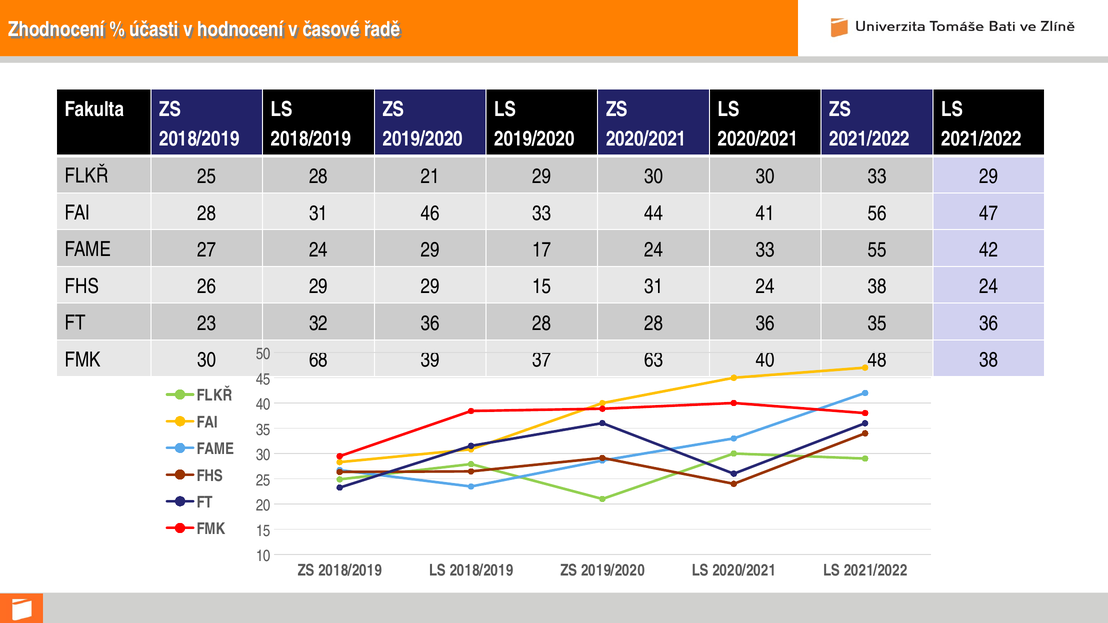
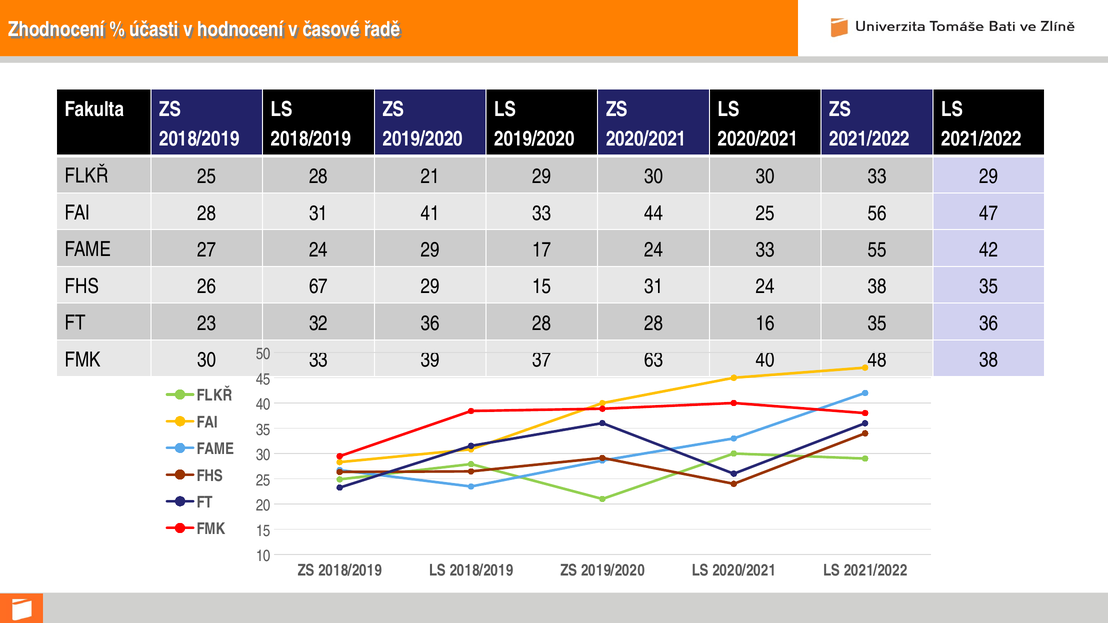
46: 46 -> 41 (430, 213)
44 41: 41 -> 25 (765, 213)
26 29: 29 -> 67 (318, 287)
38 24: 24 -> 35 (989, 287)
28 36: 36 -> 16 (765, 323)
FMK 30 68: 68 -> 33 (318, 360)
